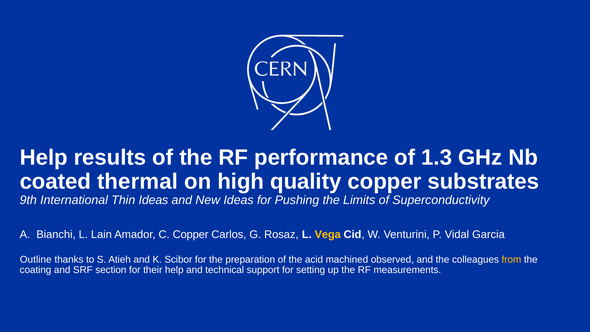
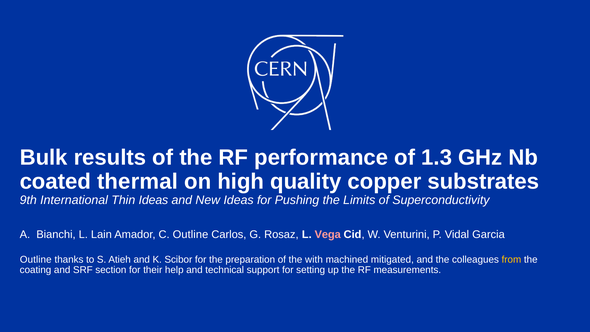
Help: Help -> Bulk (44, 158)
C Copper: Copper -> Outline (190, 235)
Vega colour: yellow -> pink (328, 235)
acid: acid -> with (314, 259)
observed: observed -> mitigated (392, 259)
